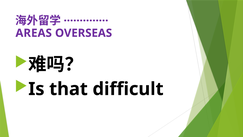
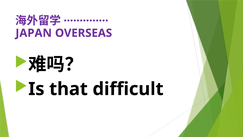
AREAS: AREAS -> JAPAN (34, 33)
